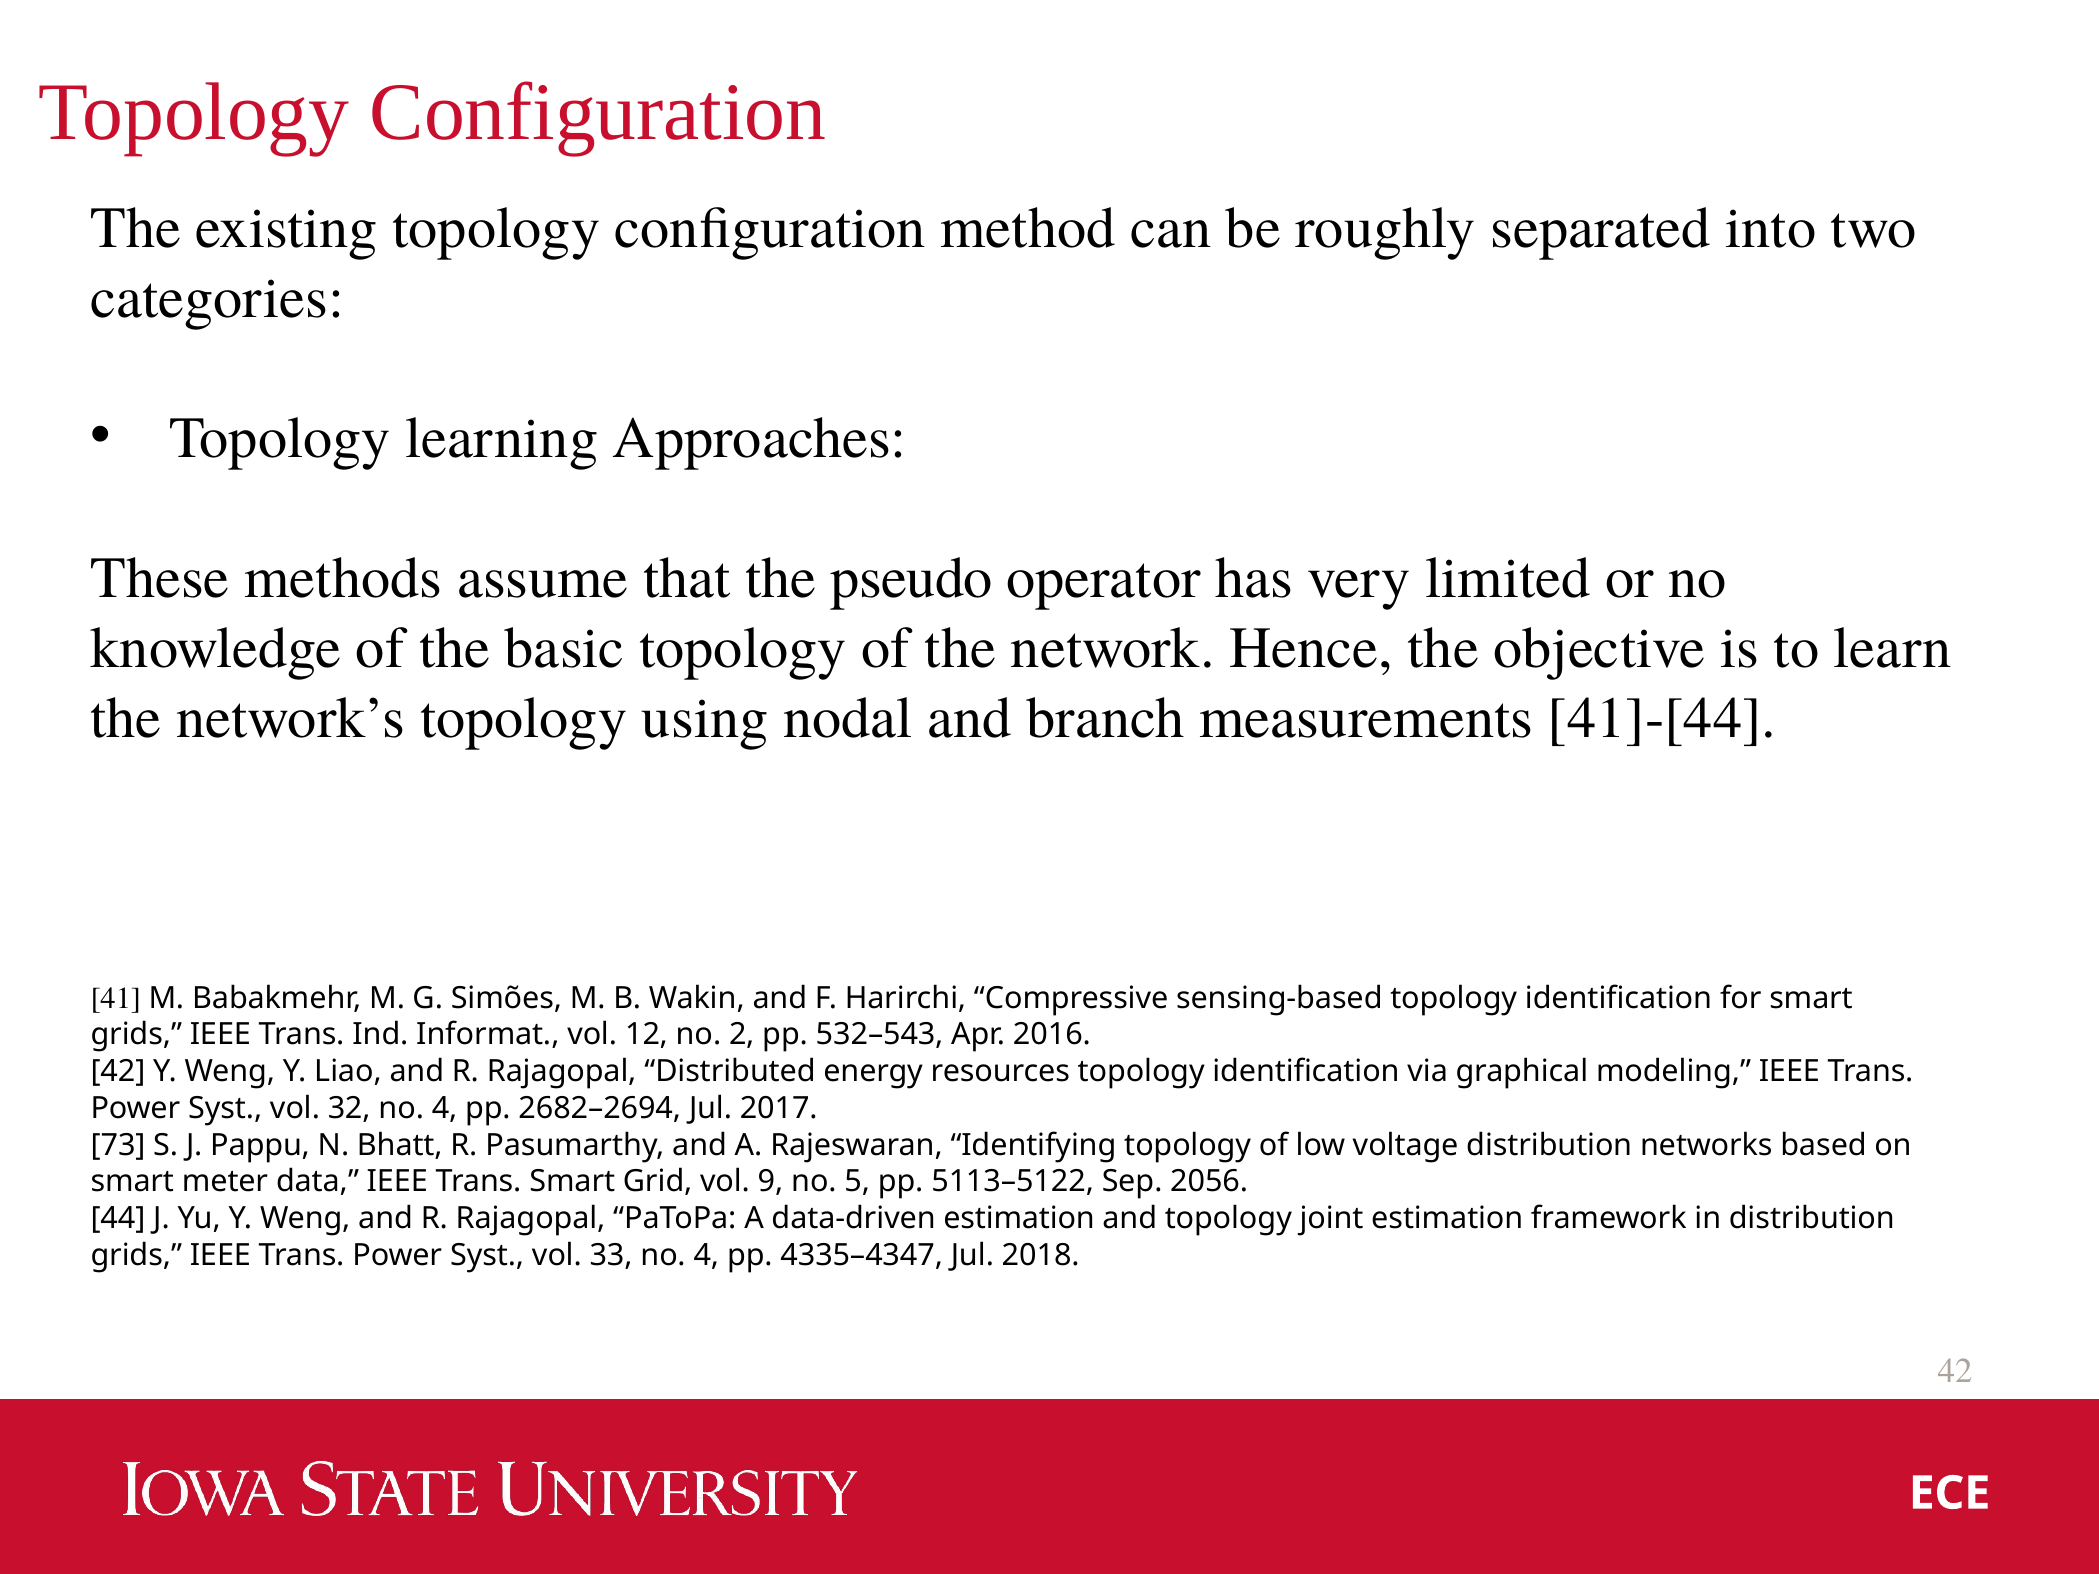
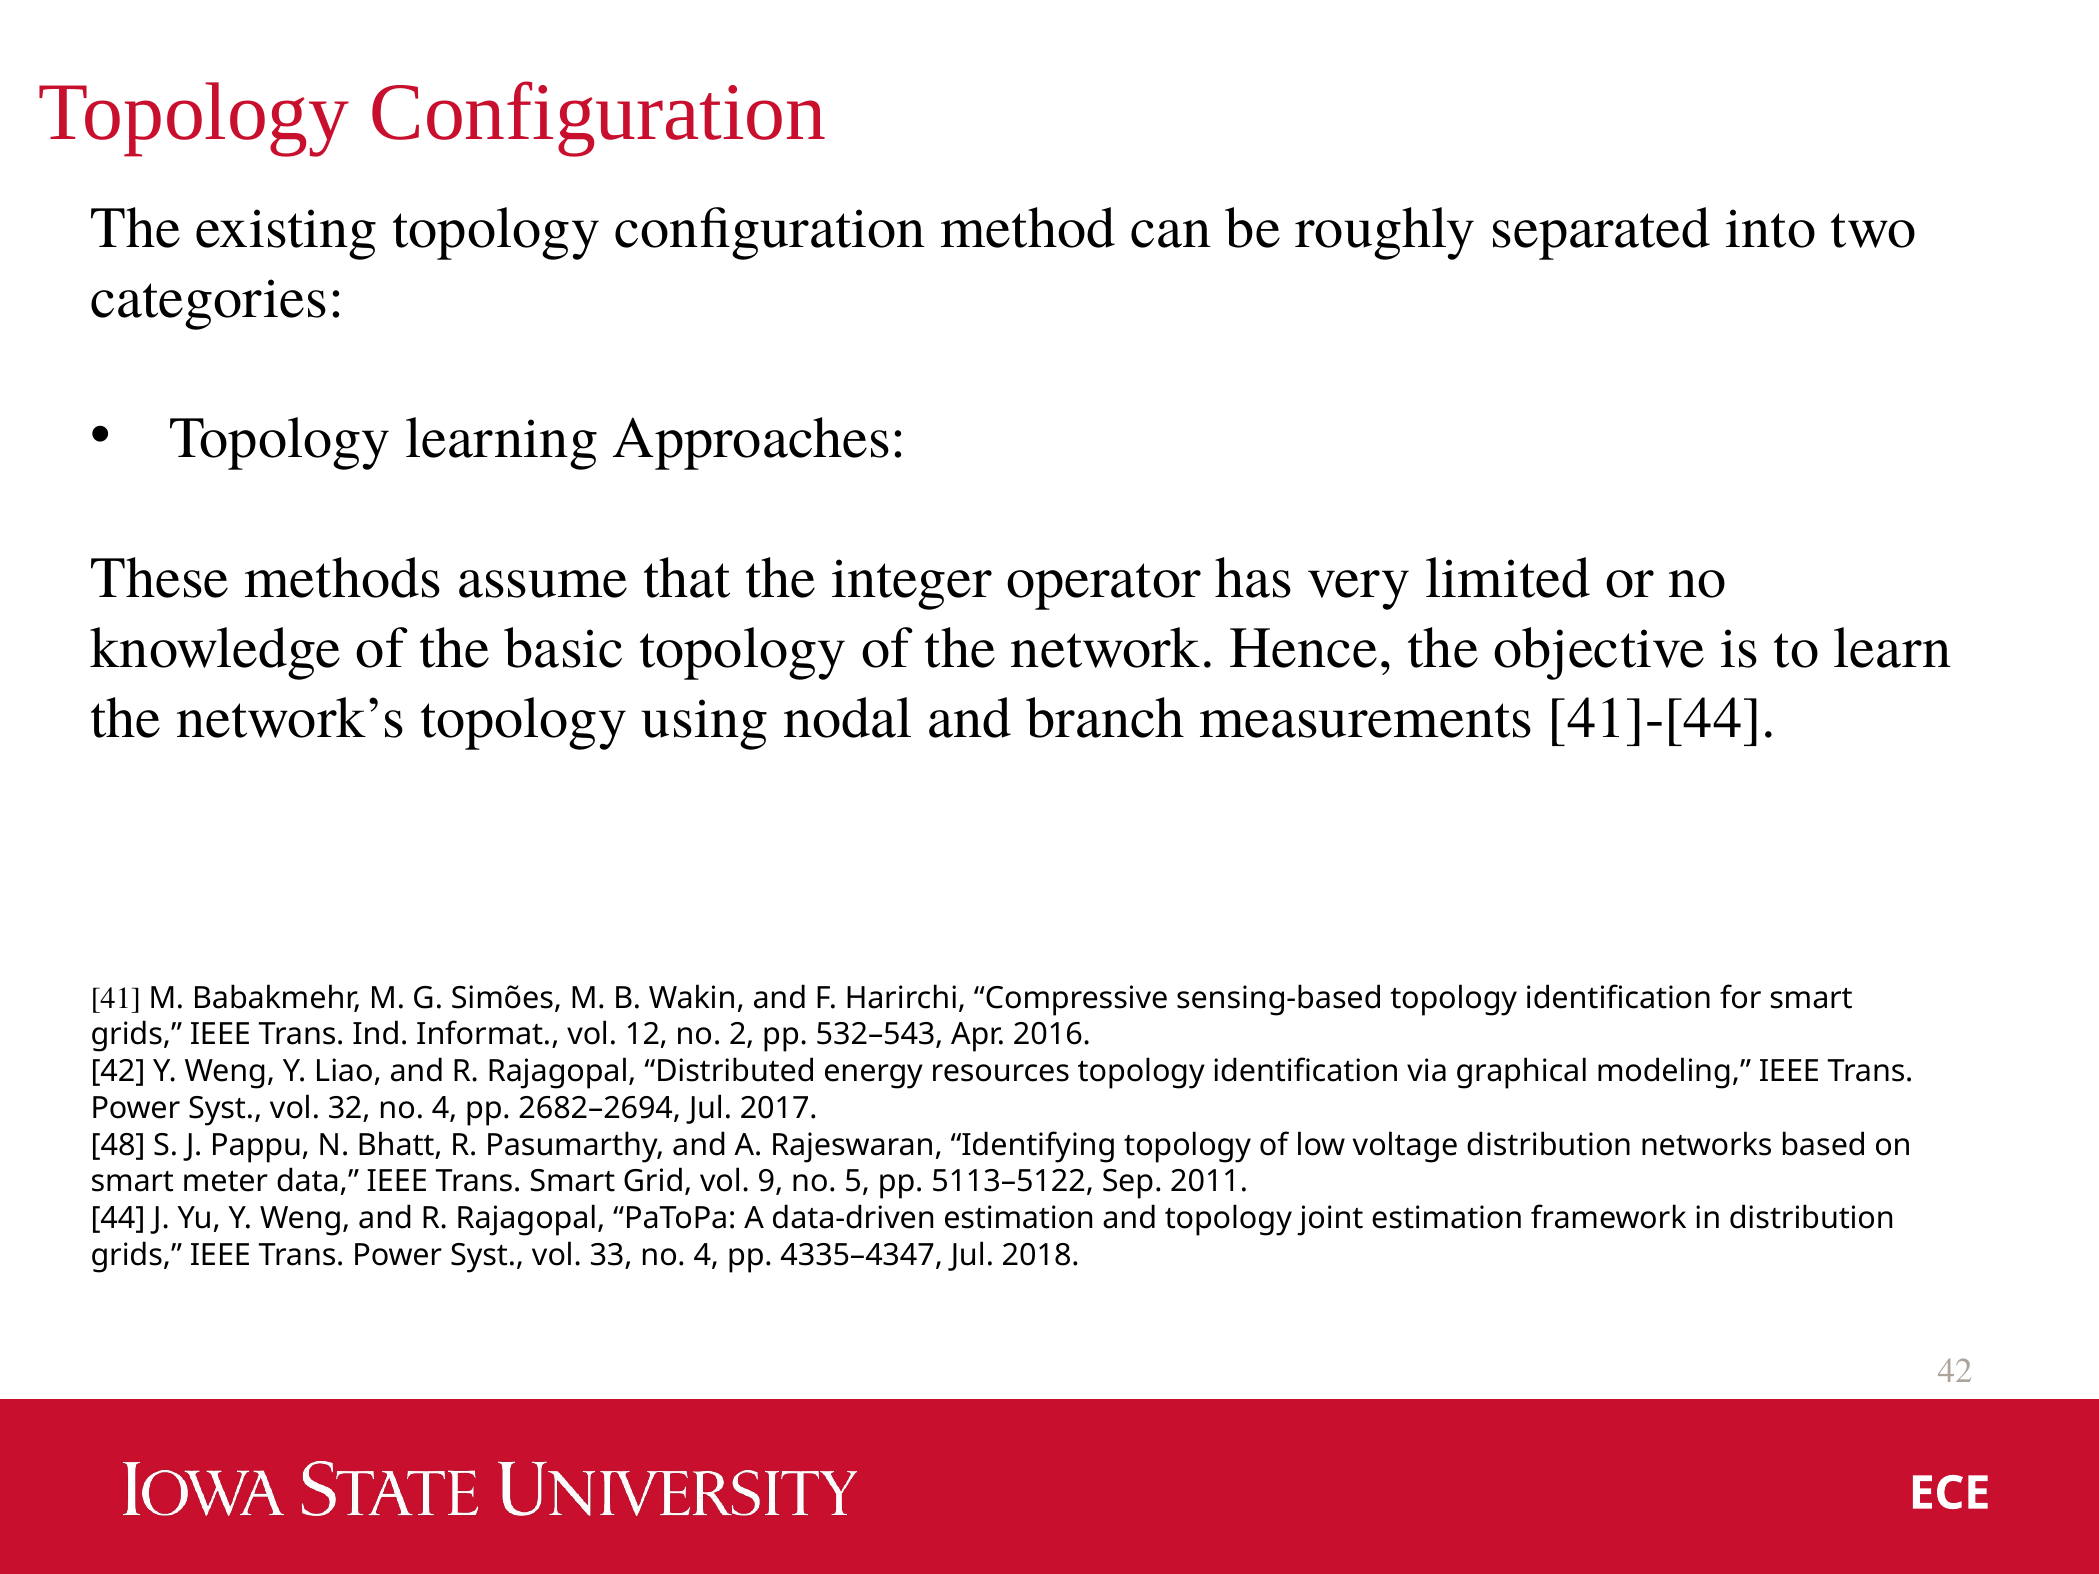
pseudo: pseudo -> integer (912, 578)
73: 73 -> 48 (118, 1145)
2056: 2056 -> 2011 (1209, 1182)
